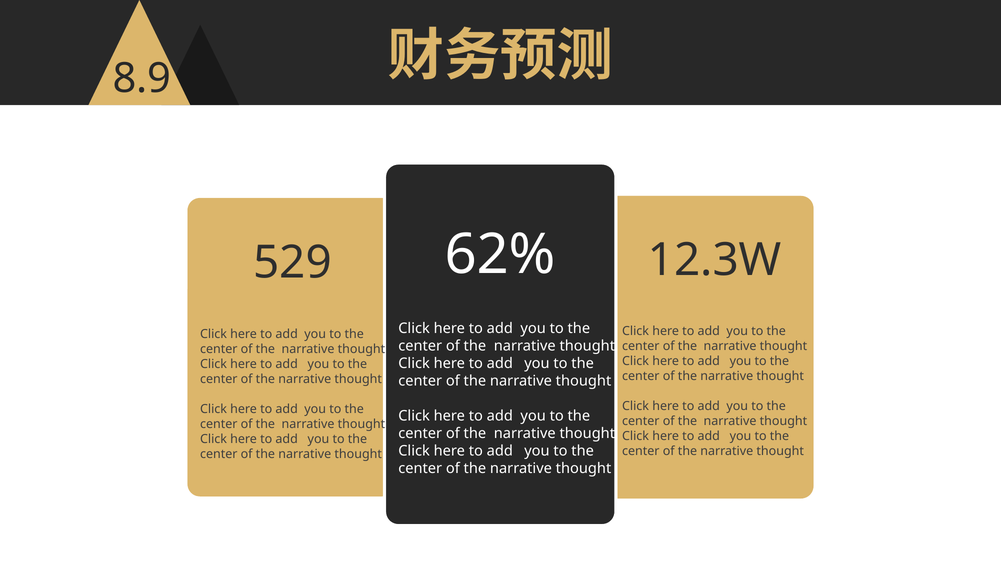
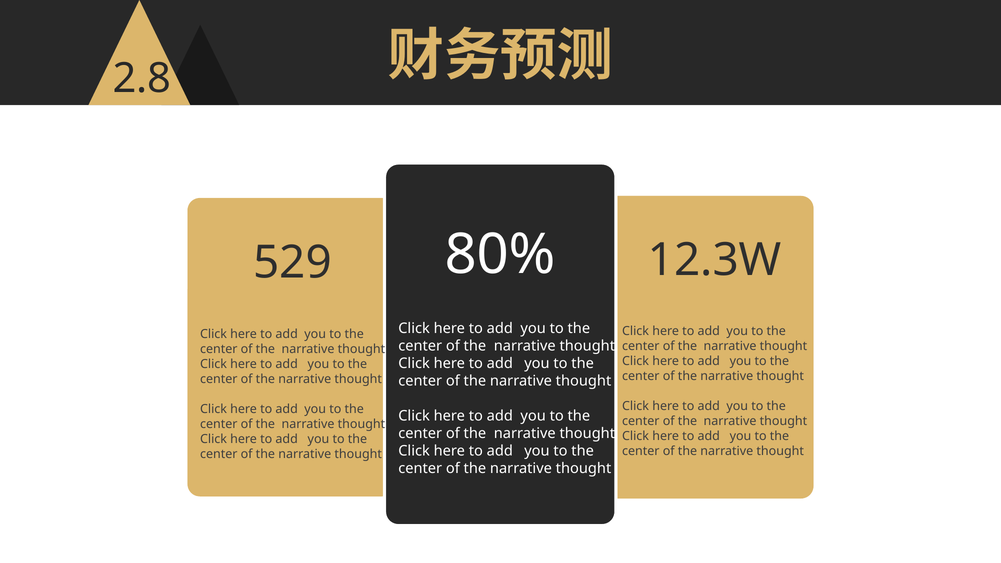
8.9: 8.9 -> 2.8 (142, 79)
62%: 62% -> 80% (500, 255)
